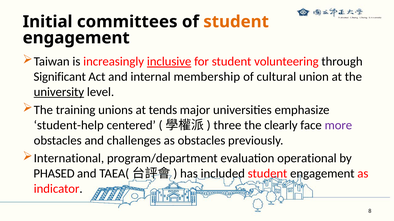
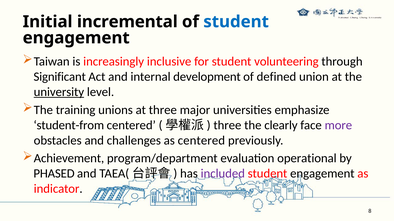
committees: committees -> incremental (127, 22)
student colour: orange -> blue (236, 22)
inclusive underline: present -> none (169, 62)
membership: membership -> development (207, 77)
cultural: cultural -> defined (276, 77)
at tends: tends -> three (163, 110)
student-help: student-help -> student-from (69, 125)
as obstacles: obstacles -> centered (201, 141)
International: International -> Achievement (69, 159)
included colour: black -> purple (223, 174)
